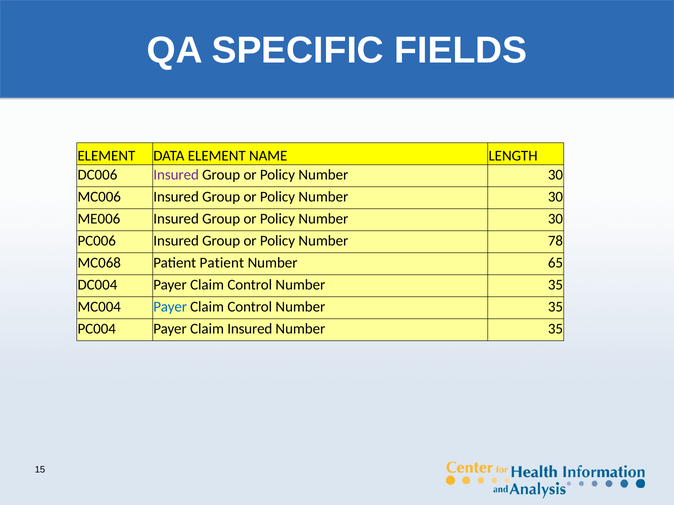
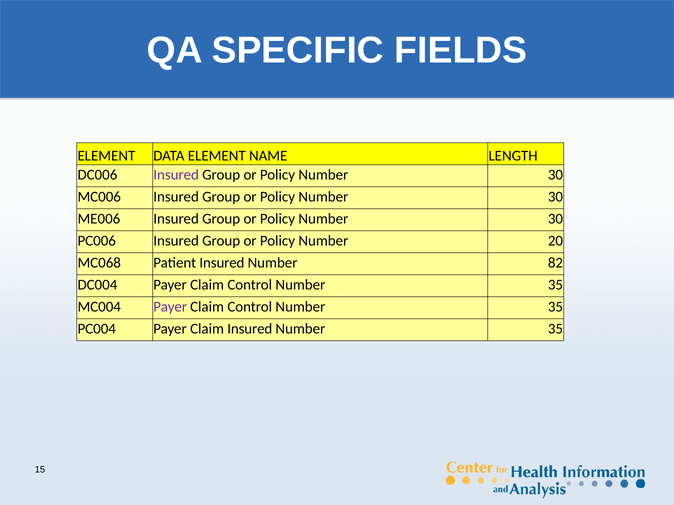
78: 78 -> 20 (555, 241)
Patient Patient: Patient -> Insured (222, 263)
65: 65 -> 82 (555, 263)
Payer colour: blue -> purple (170, 307)
